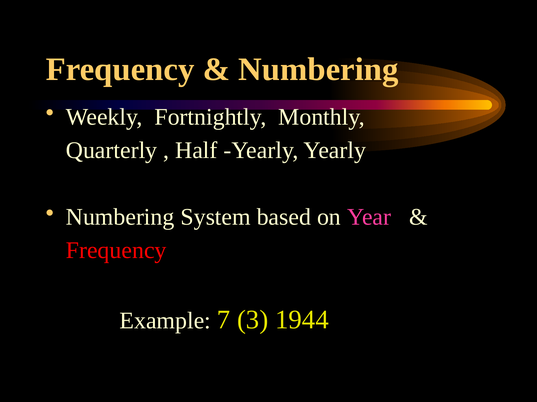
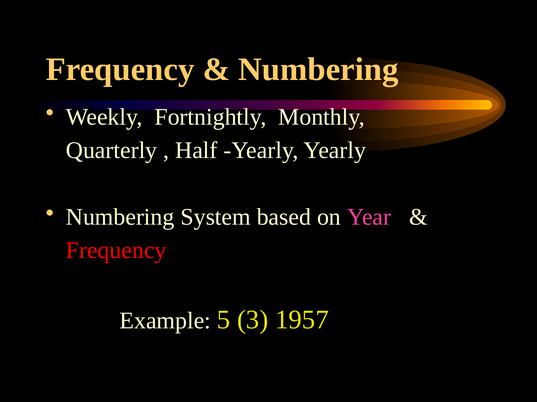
7: 7 -> 5 (224, 320)
1944: 1944 -> 1957 (302, 320)
